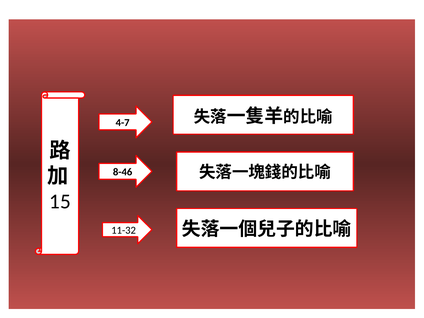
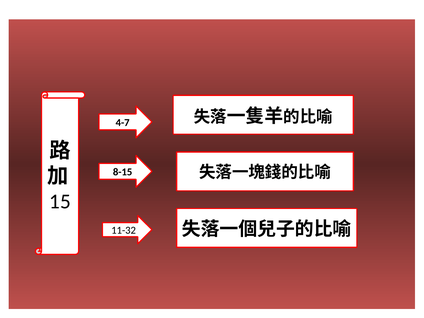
8-46: 8-46 -> 8-15 (123, 172)
